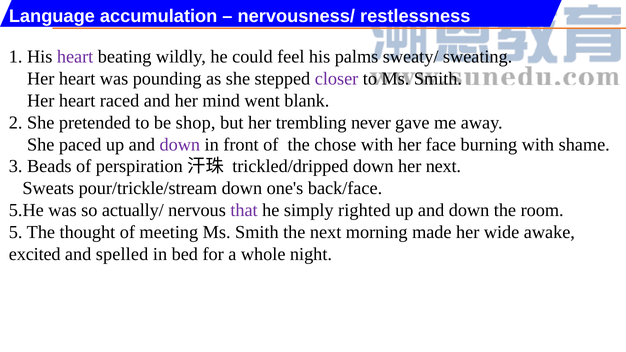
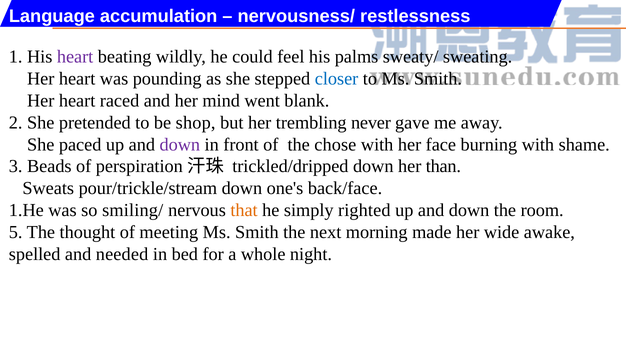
closer colour: purple -> blue (337, 79)
her next: next -> than (443, 166)
5.He: 5.He -> 1.He (26, 210)
actually/: actually/ -> smiling/ (133, 210)
that colour: purple -> orange (244, 210)
excited: excited -> spelled (35, 254)
spelled: spelled -> needed (122, 254)
